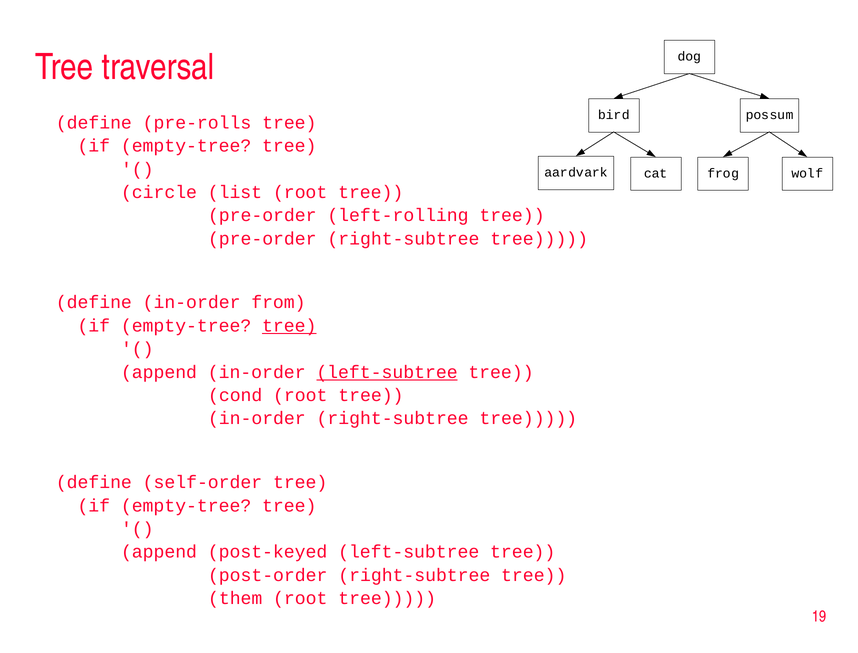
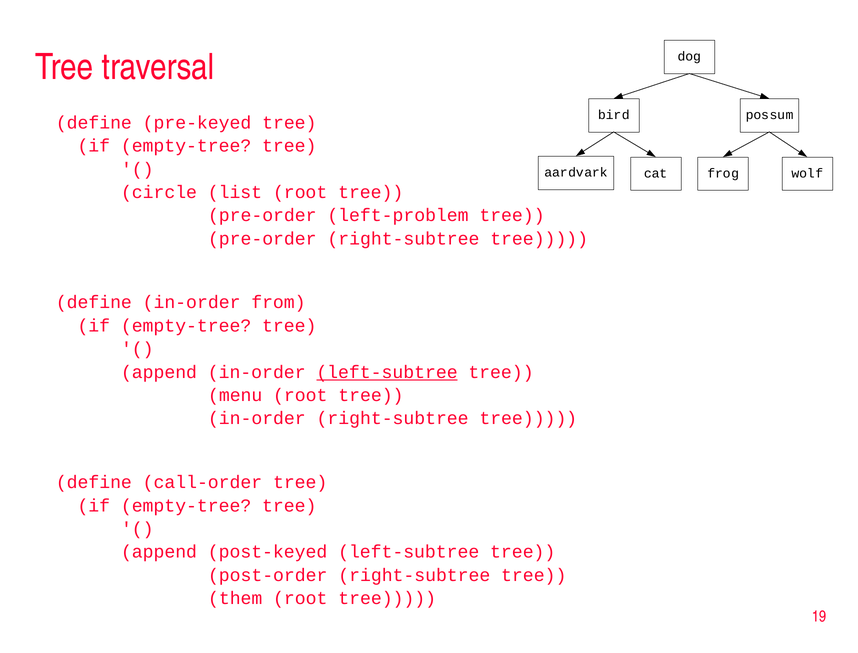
pre-rolls: pre-rolls -> pre-keyed (197, 123)
left-rolling: left-rolling -> left-problem (398, 216)
tree underline: present -> none (289, 326)
cond: cond -> menu (235, 396)
self-order: self-order -> call-order (202, 483)
